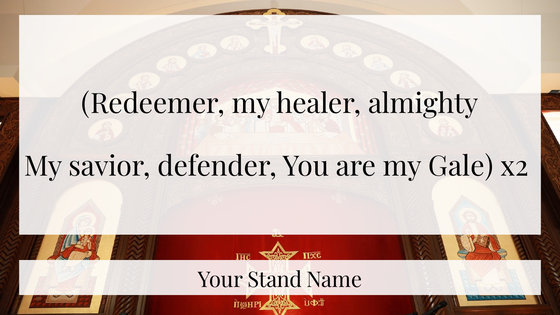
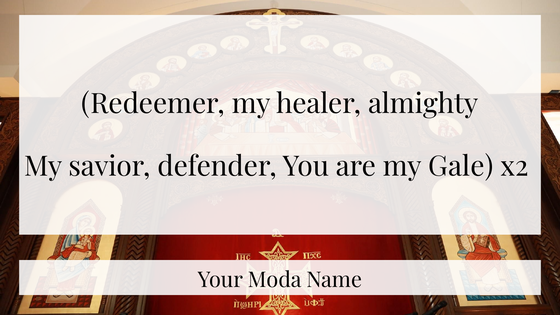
Stand: Stand -> Moda (275, 280)
